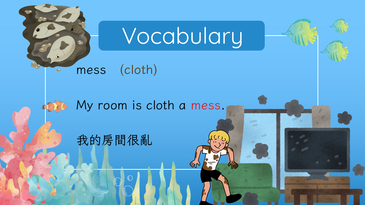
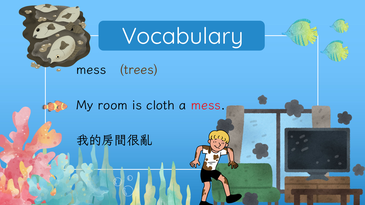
cloth: cloth -> trees (139, 70)
